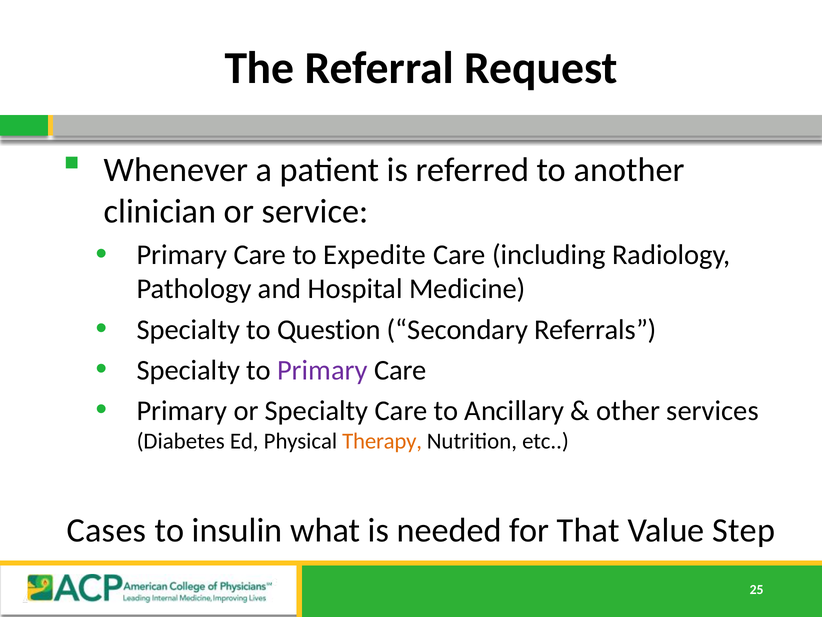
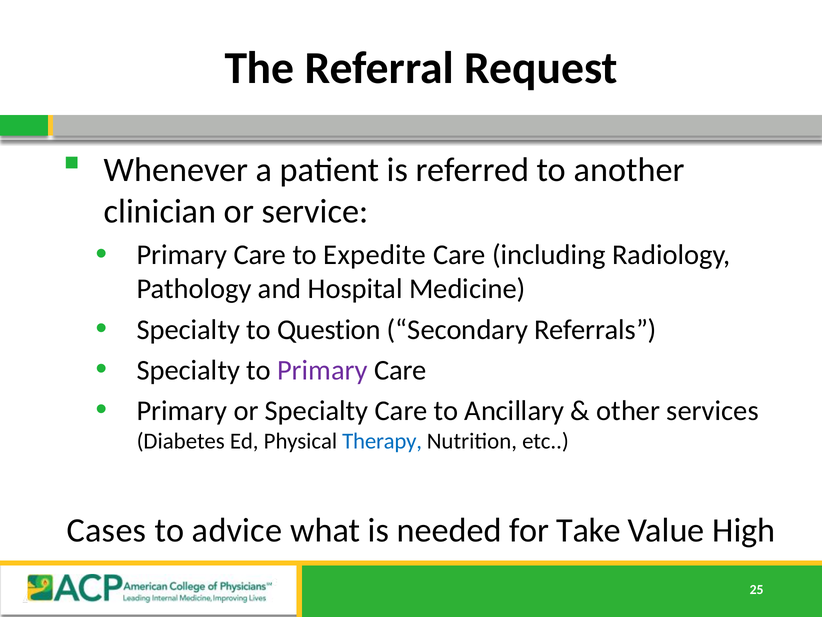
Therapy colour: orange -> blue (382, 441)
insulin: insulin -> advice (237, 530)
That: That -> Take (589, 530)
Step: Step -> High (744, 530)
